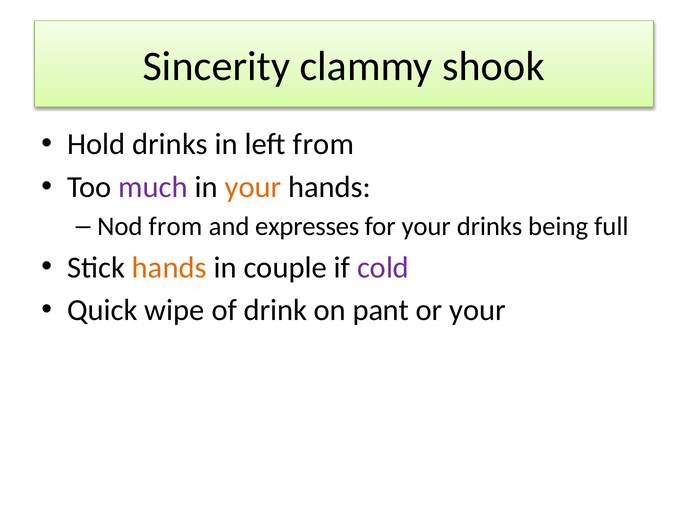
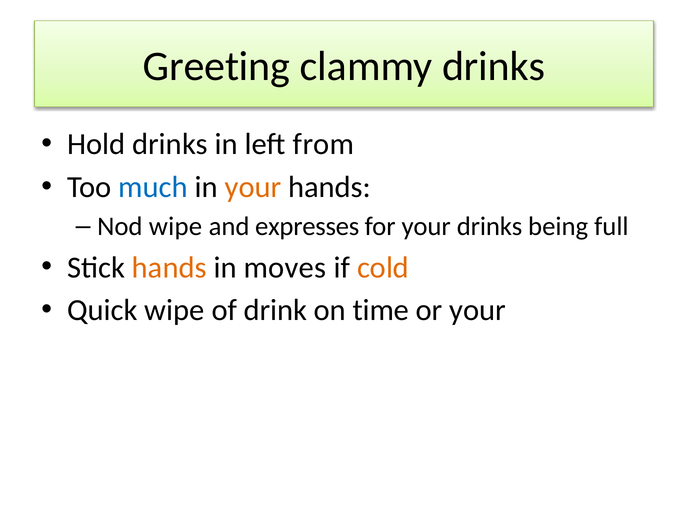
Sincerity: Sincerity -> Greeting (216, 67)
clammy shook: shook -> drinks (494, 67)
much colour: purple -> blue (153, 187)
Nod from: from -> wipe (175, 227)
couple: couple -> moves (285, 267)
cold colour: purple -> orange (383, 267)
pant: pant -> time (381, 310)
